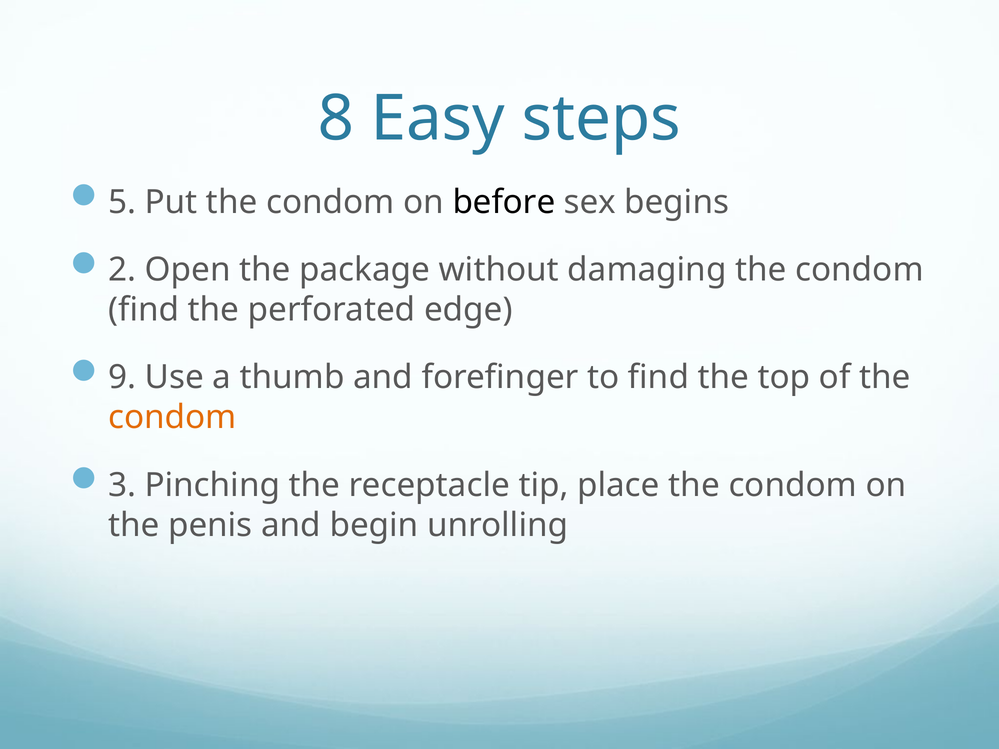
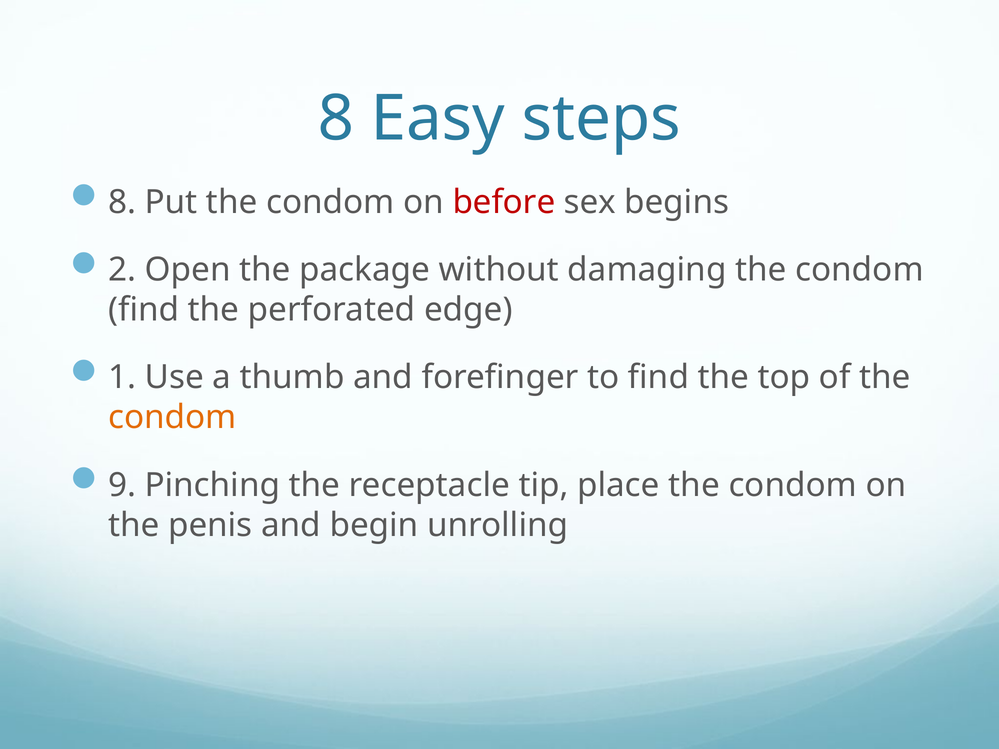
5: 5 -> 8 (122, 202)
before colour: black -> red (504, 202)
9: 9 -> 1 (122, 378)
3: 3 -> 9 (122, 485)
